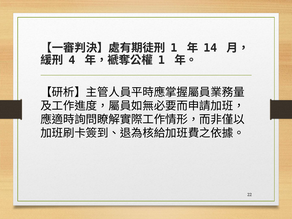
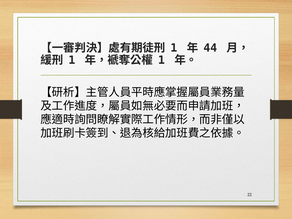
14: 14 -> 44 (210, 48)
4: 4 -> 1 (72, 60)
